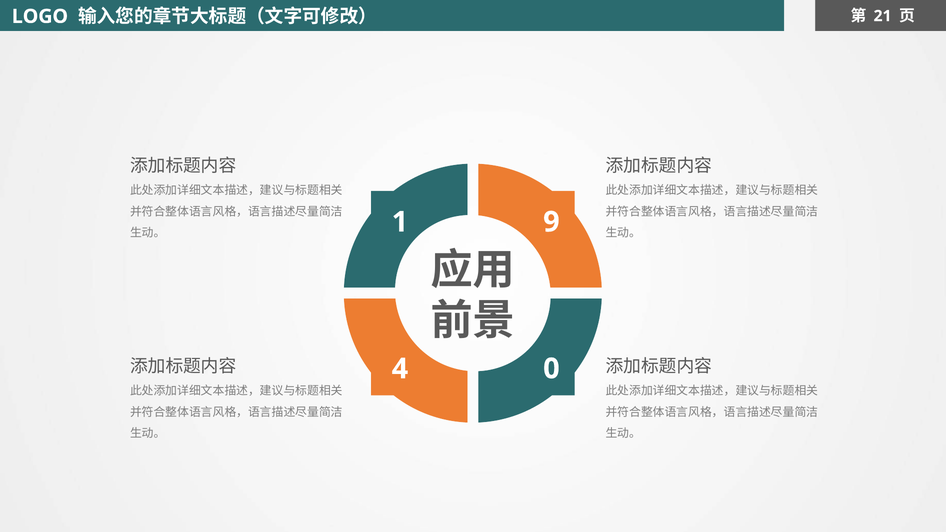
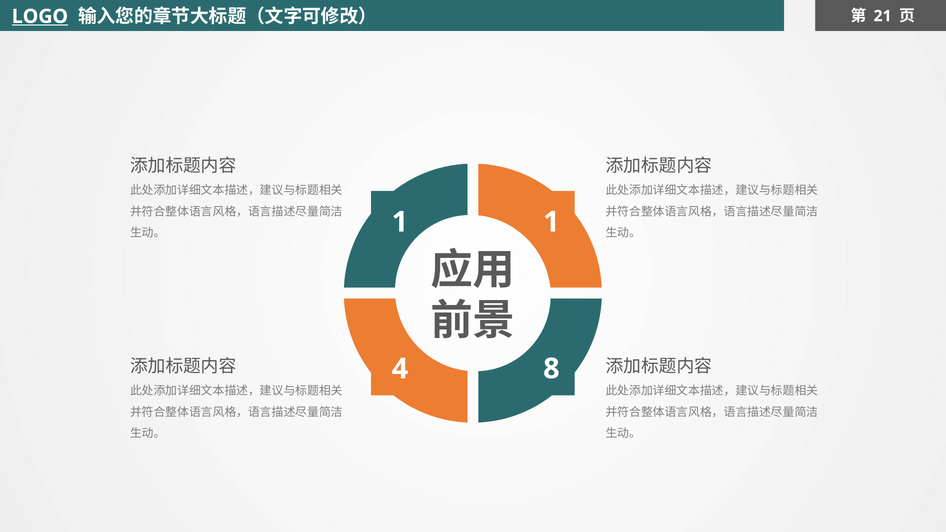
LOGO underline: none -> present (40, 16)
1 9: 9 -> 1 (551, 222)
0: 0 -> 8 (551, 369)
